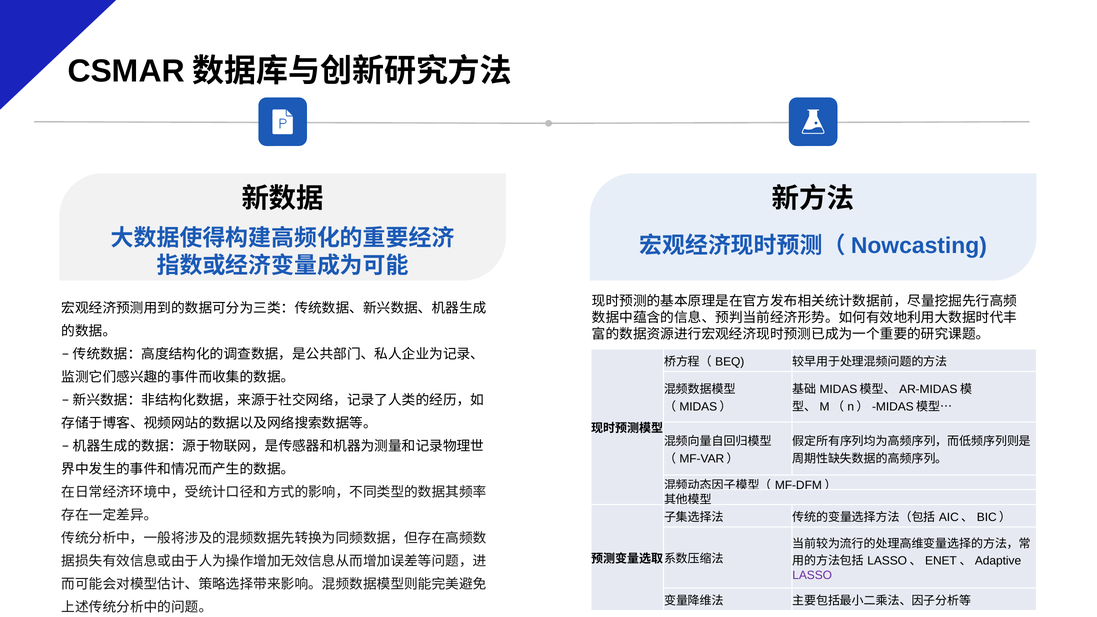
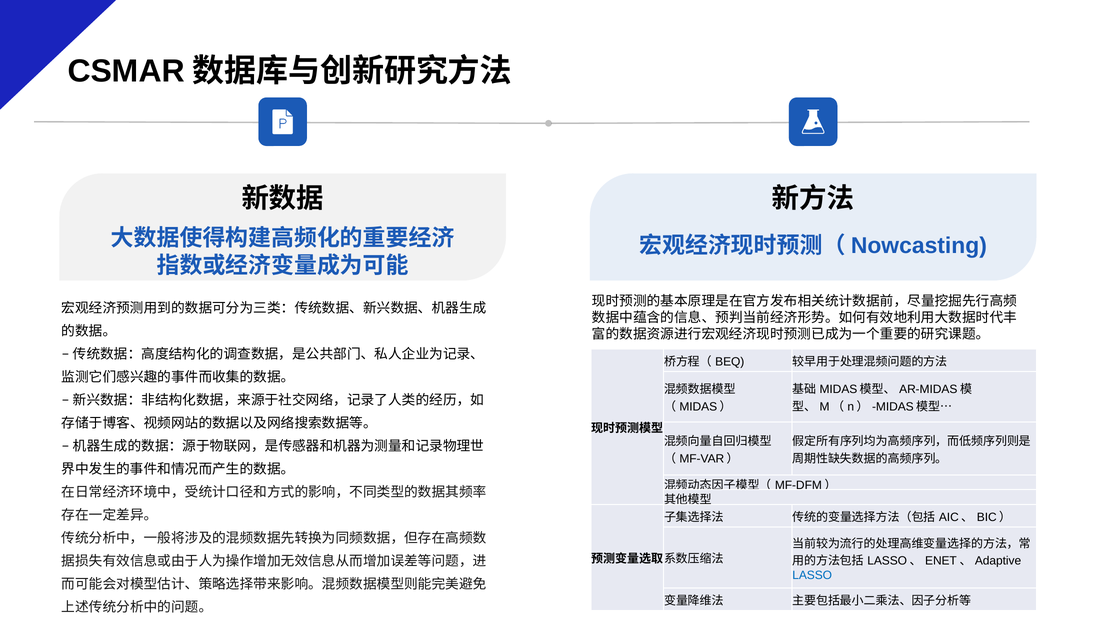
LASSO colour: purple -> blue (812, 575)
